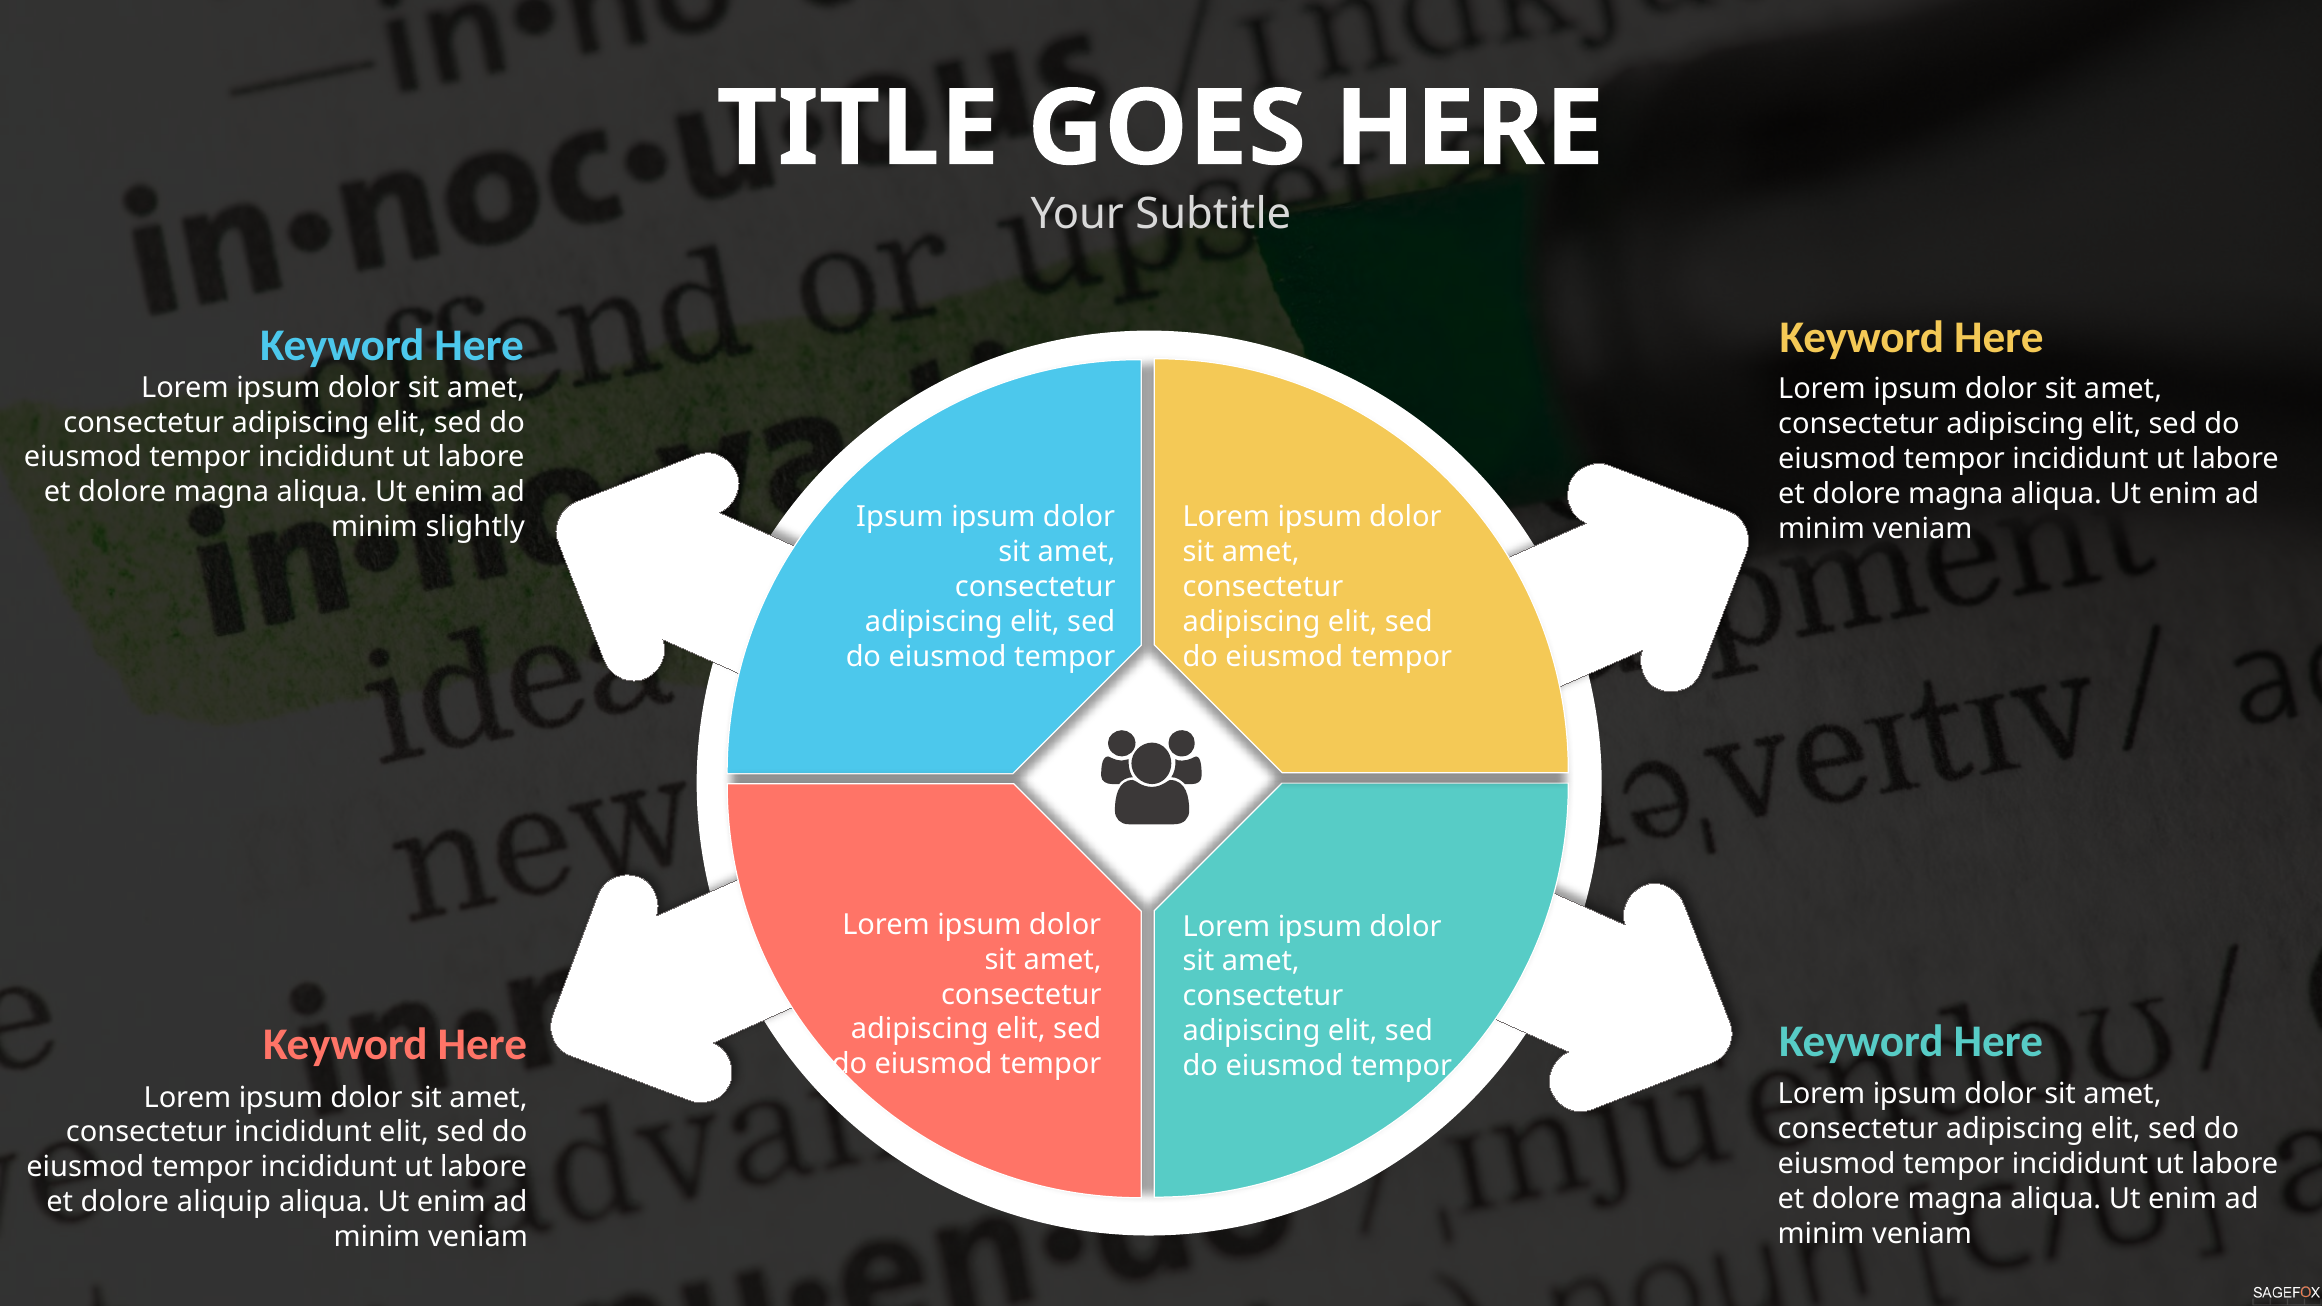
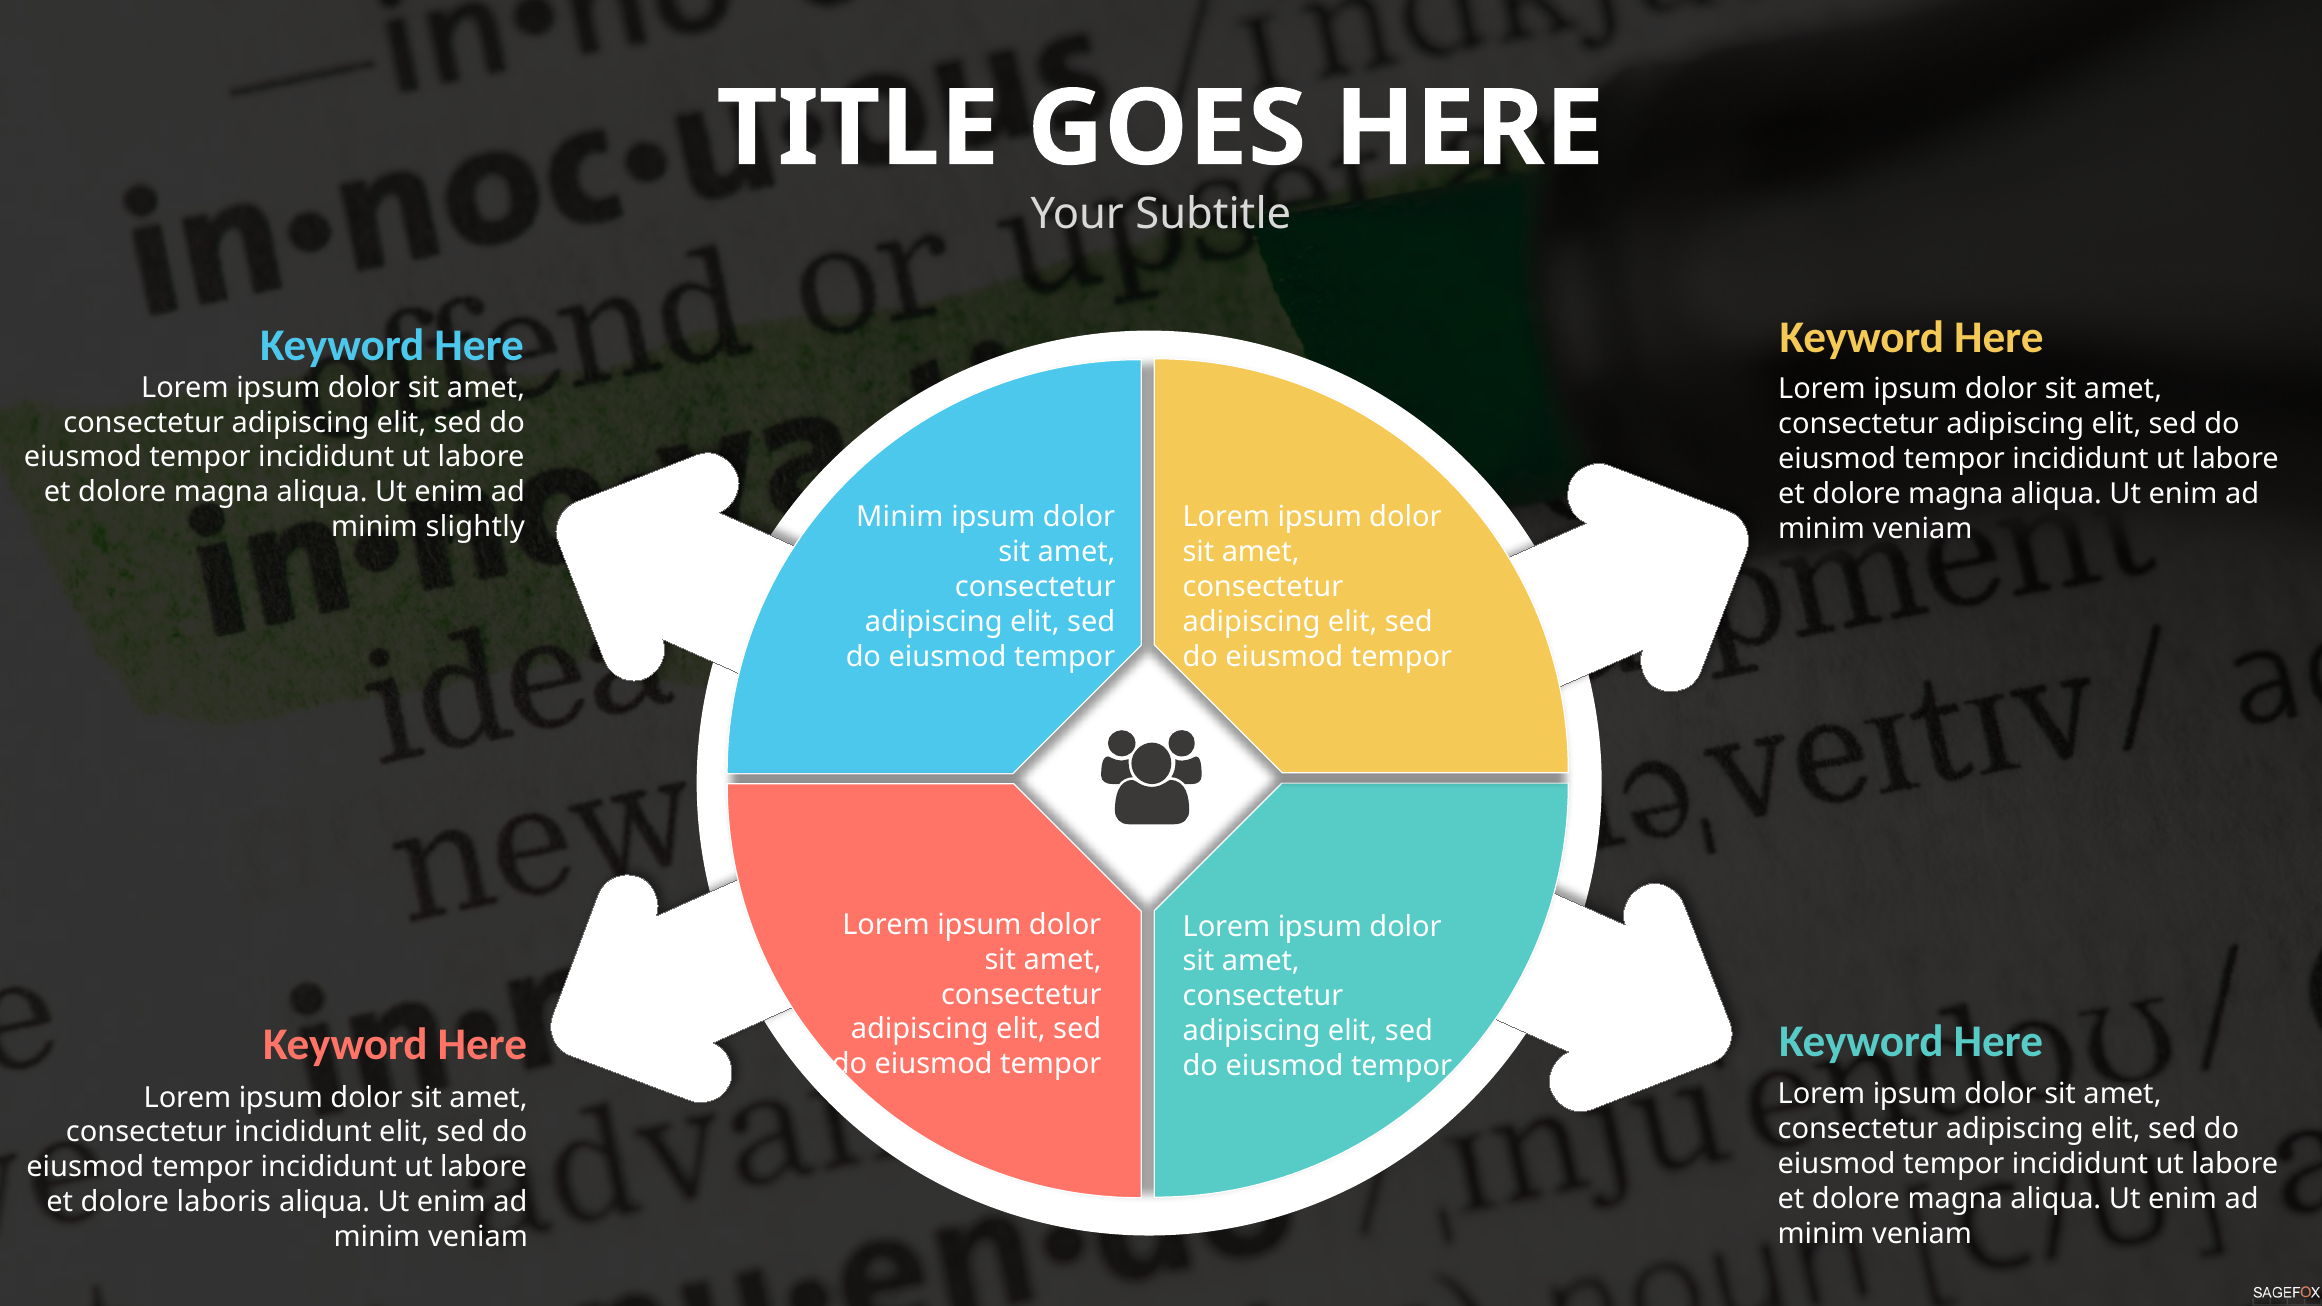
Ipsum: Ipsum -> Minim (900, 517)
aliquip: aliquip -> laboris (224, 1202)
